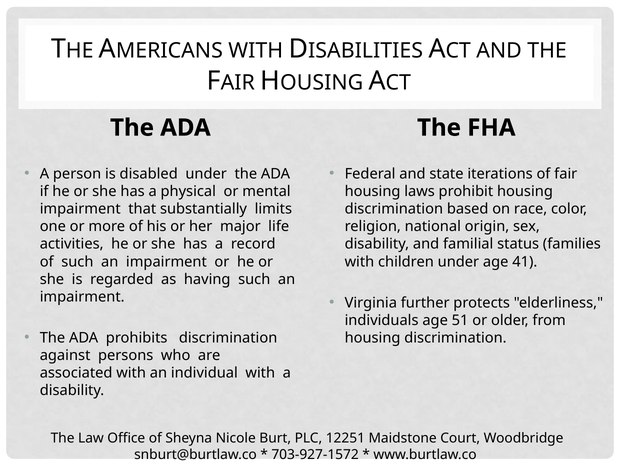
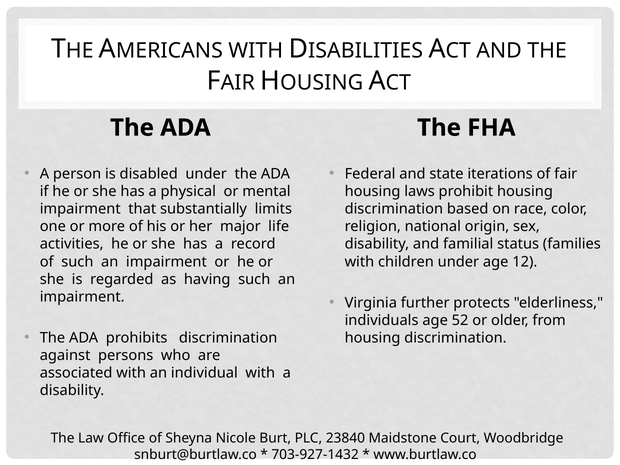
41: 41 -> 12 (525, 262)
51: 51 -> 52 (460, 320)
12251: 12251 -> 23840 (345, 438)
703-927-1572: 703-927-1572 -> 703-927-1432 (315, 455)
